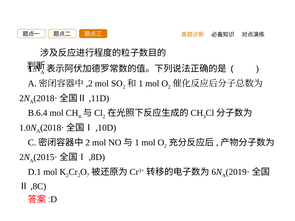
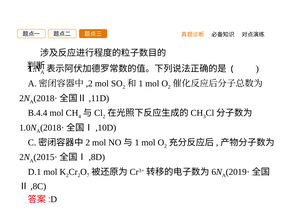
B.6.4: B.6.4 -> B.4.4 (38, 113)
